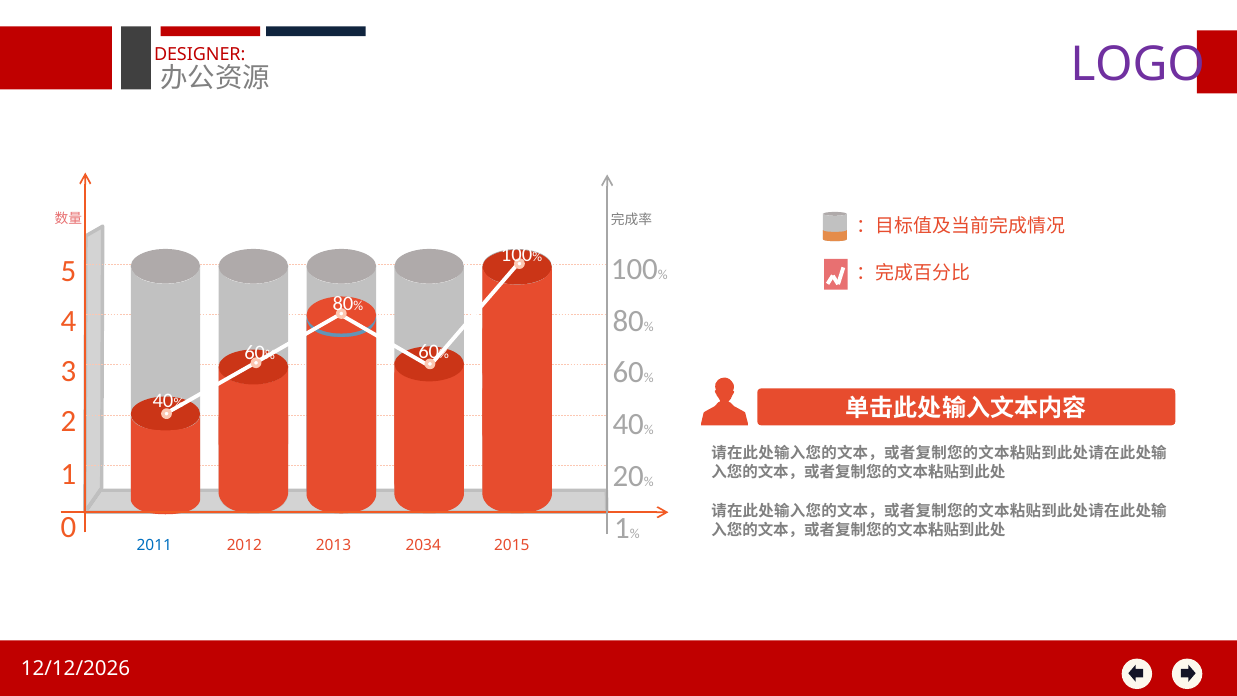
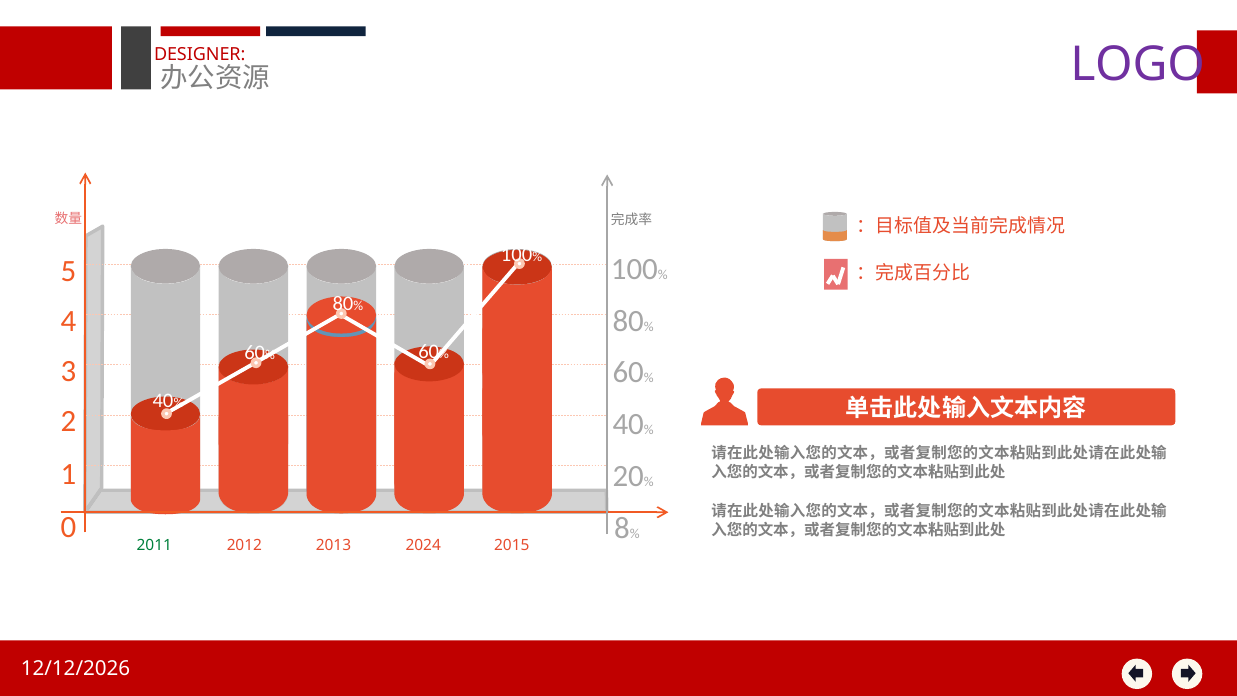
0 1: 1 -> 8 (622, 528)
2011 colour: blue -> green (154, 545)
2034: 2034 -> 2024 (423, 545)
